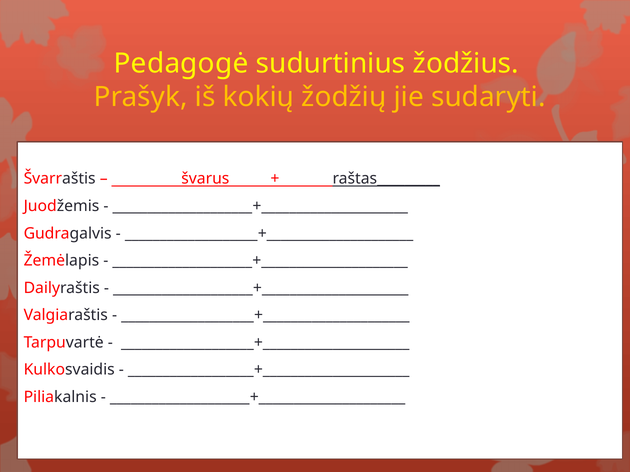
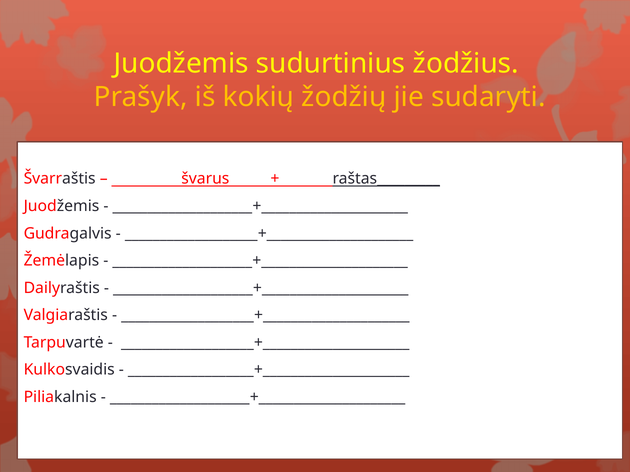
Pedagogė: Pedagogė -> Juodžemis (181, 64)
